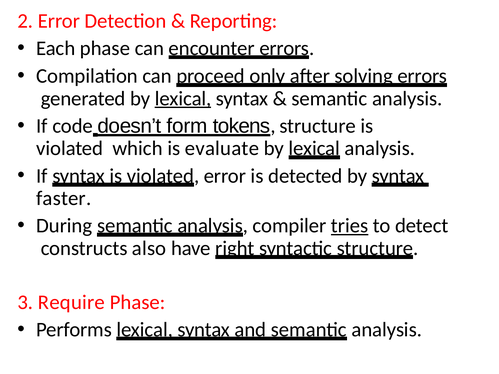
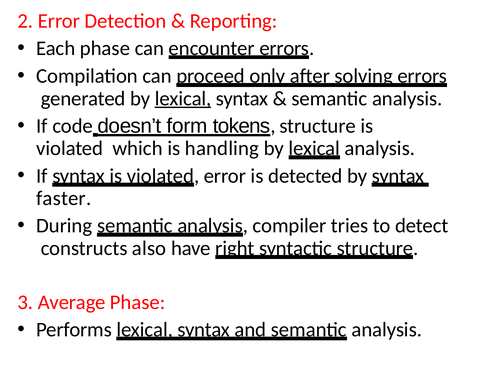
evaluate: evaluate -> handling (222, 149)
tries underline: present -> none (350, 226)
Require: Require -> Average (72, 302)
